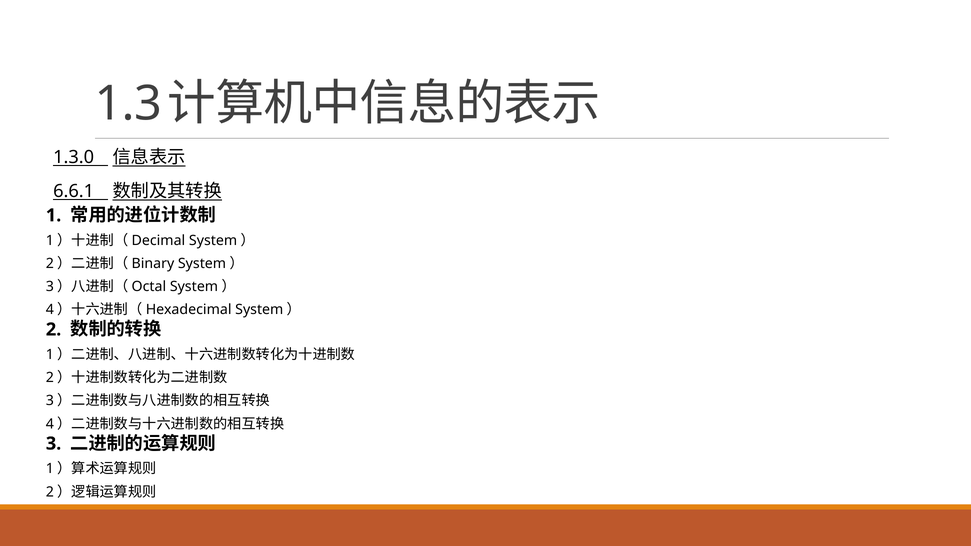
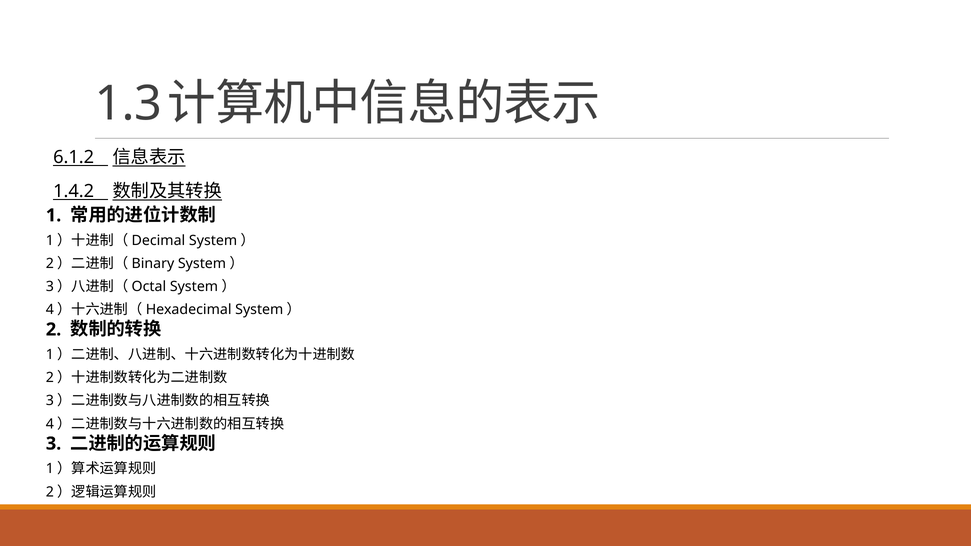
1.3.0: 1.3.0 -> 6.1.2 (74, 157)
6.6.1: 6.6.1 -> 1.4.2 (74, 191)
